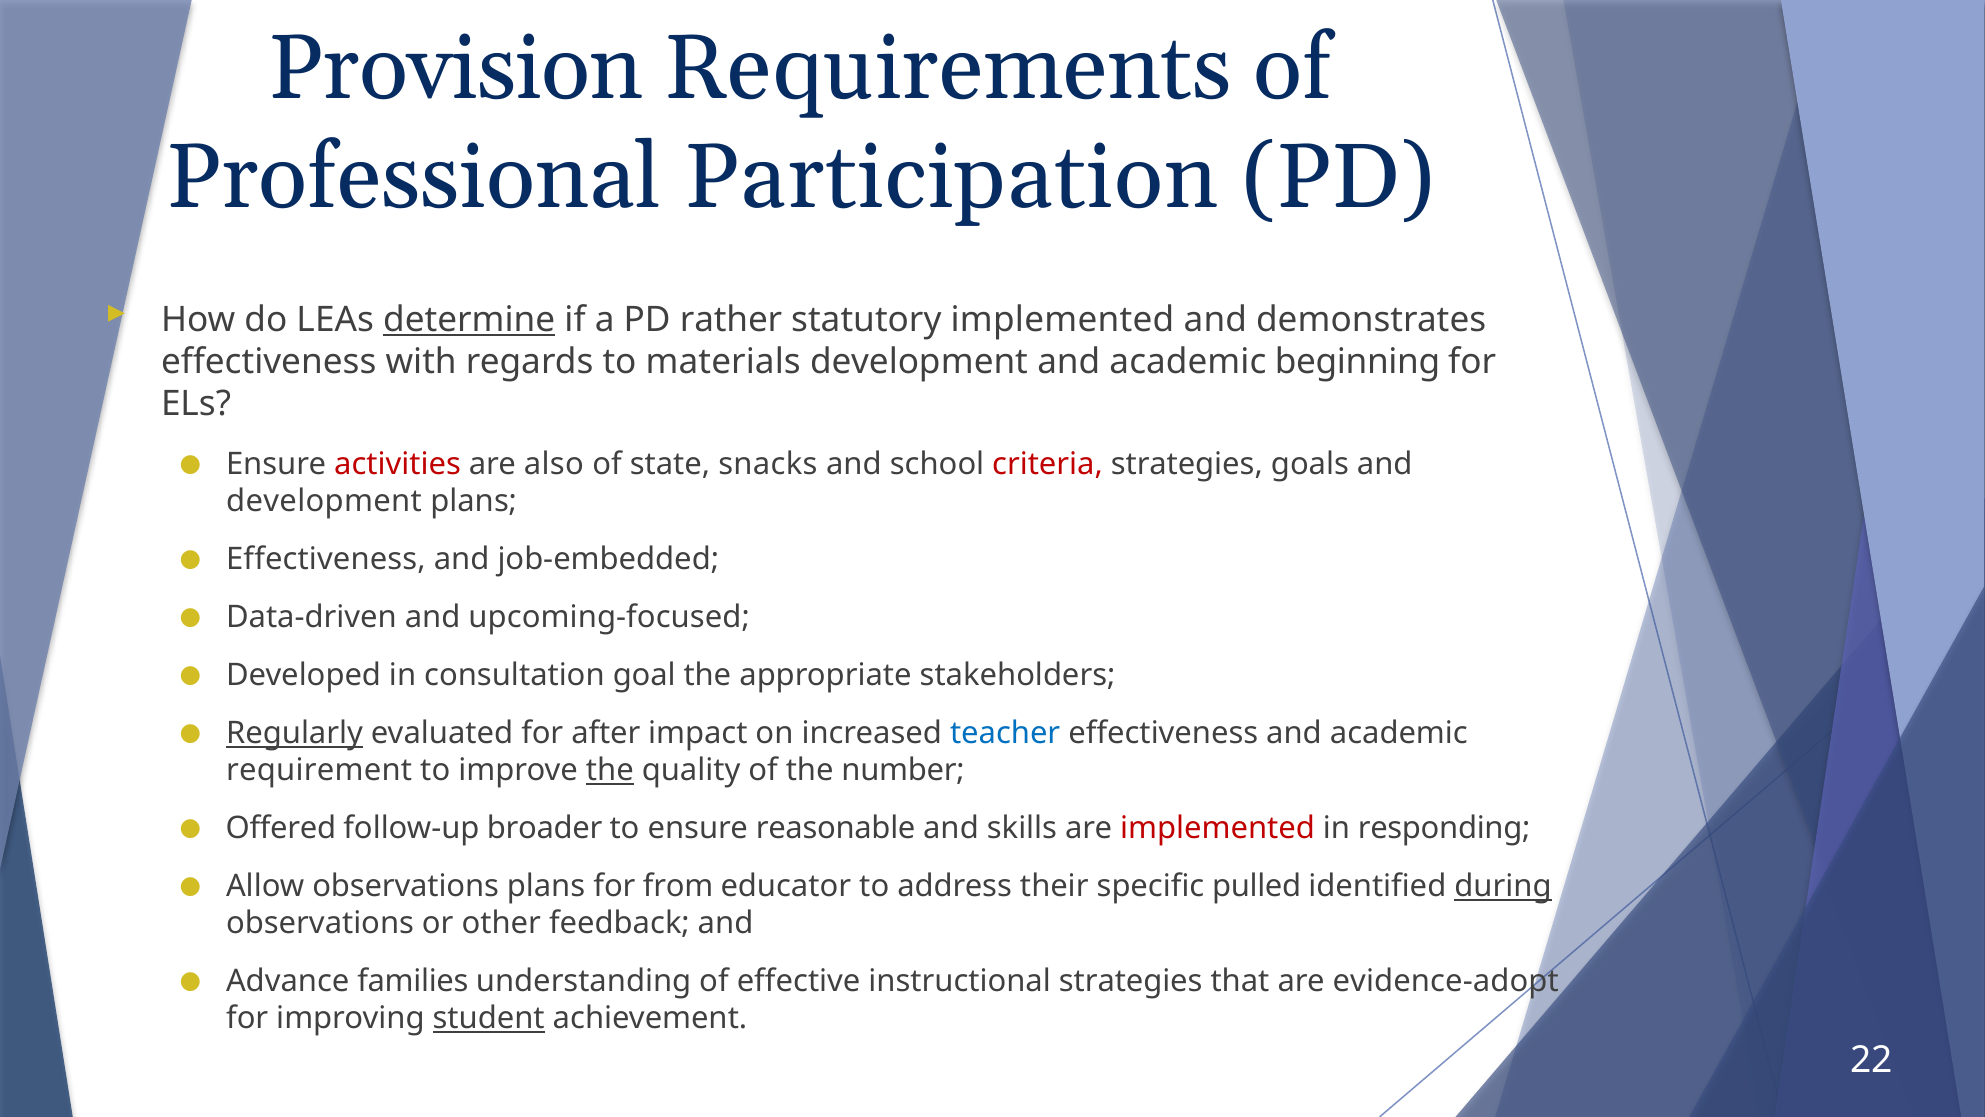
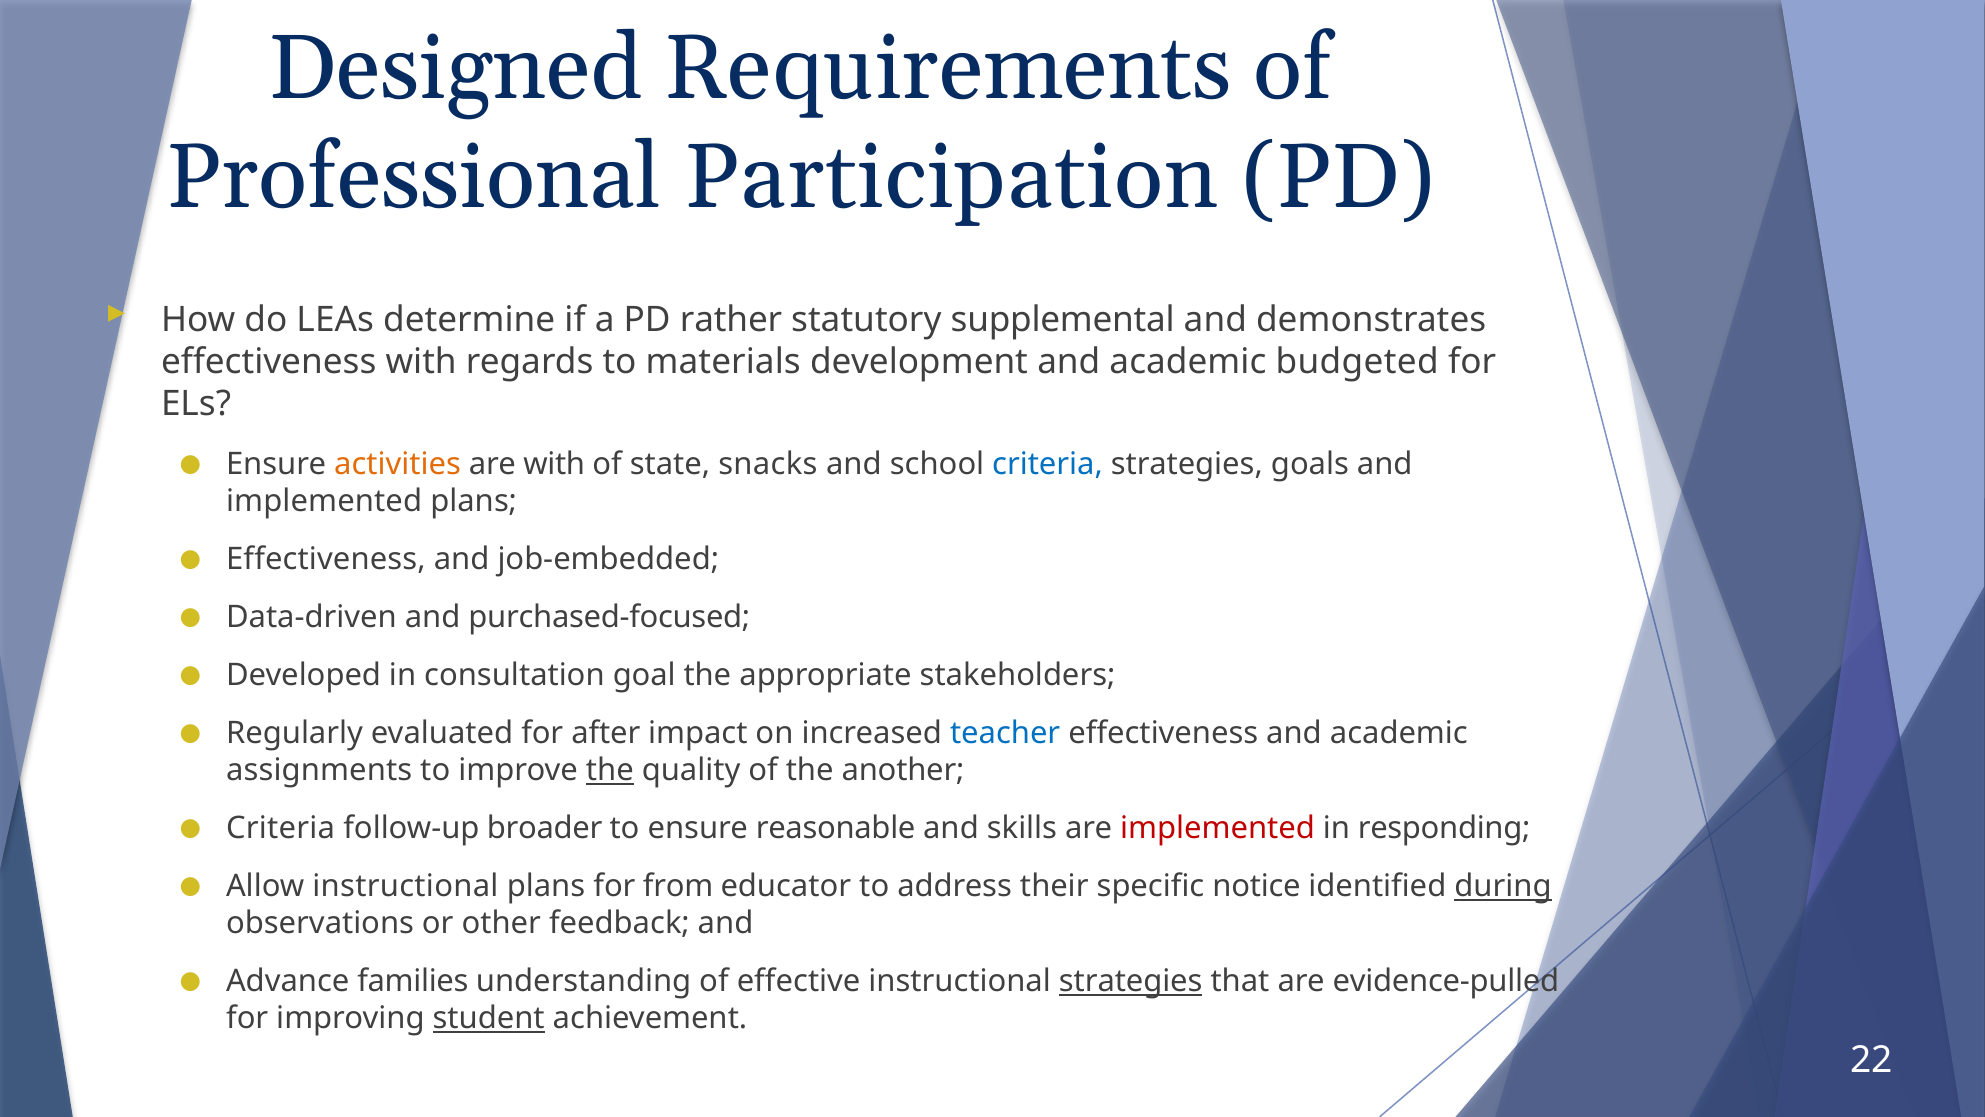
Provision: Provision -> Designed (455, 68)
determine underline: present -> none (469, 320)
statutory implemented: implemented -> supplemental (1063, 320)
beginning: beginning -> budgeted (1357, 362)
activities colour: red -> orange (398, 464)
are also: also -> with (554, 464)
criteria colour: red -> blue (1048, 464)
development: development -> implemented (324, 501)
upcoming-focused: upcoming-focused -> purchased-focused (609, 617)
Regularly underline: present -> none (295, 733)
requirement: requirement -> assignments (319, 770)
number: number -> another (903, 770)
Offered: Offered -> Criteria (281, 828)
Allow observations: observations -> instructional (405, 886)
pulled: pulled -> notice (1257, 886)
strategies underline: none -> present (1131, 981)
evidence-adopt: evidence-adopt -> evidence-pulled (1446, 981)
